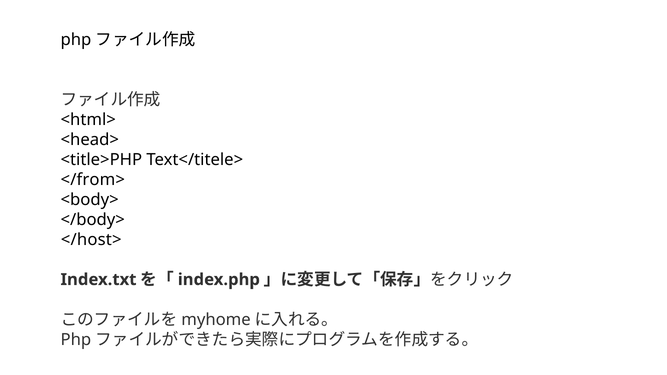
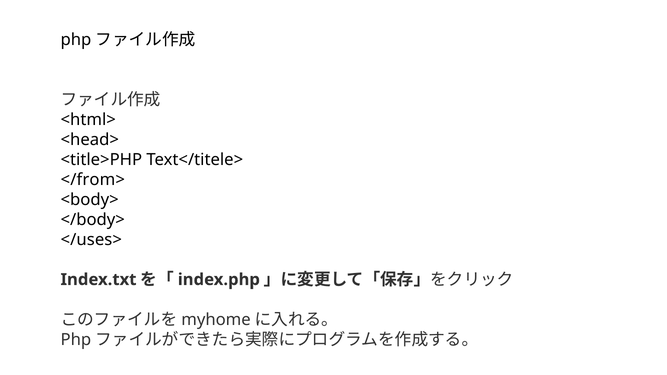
</host>: </host> -> </uses> (91, 240)
